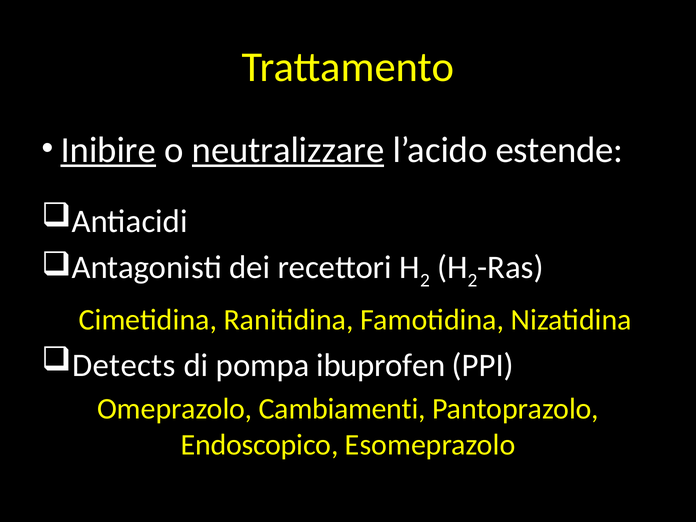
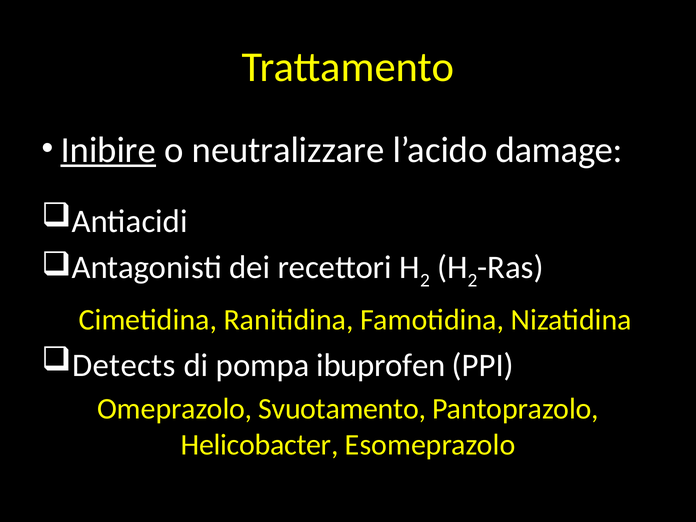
neutralizzare underline: present -> none (288, 150)
estende: estende -> damage (559, 150)
Cambiamenti: Cambiamenti -> Svuotamento (342, 409)
Endoscopico: Endoscopico -> Helicobacter (260, 445)
